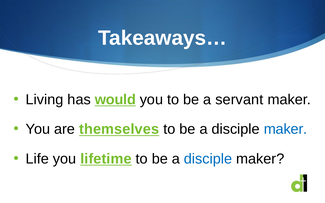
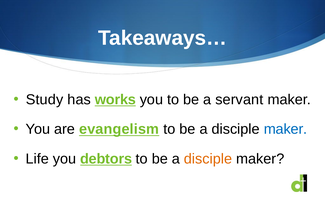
Living: Living -> Study (44, 100)
would: would -> works (115, 100)
themselves: themselves -> evangelism (119, 129)
lifetime: lifetime -> debtors (106, 159)
disciple colour: blue -> orange (208, 159)
